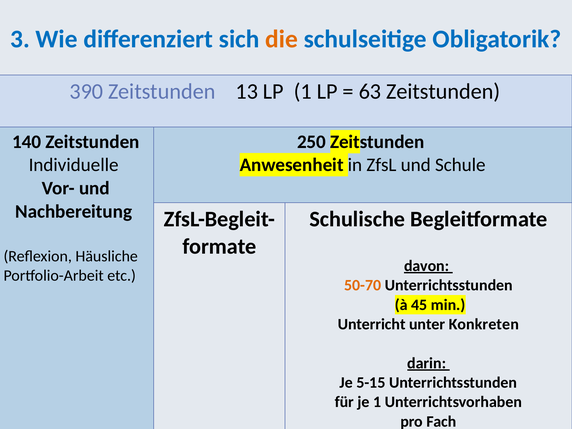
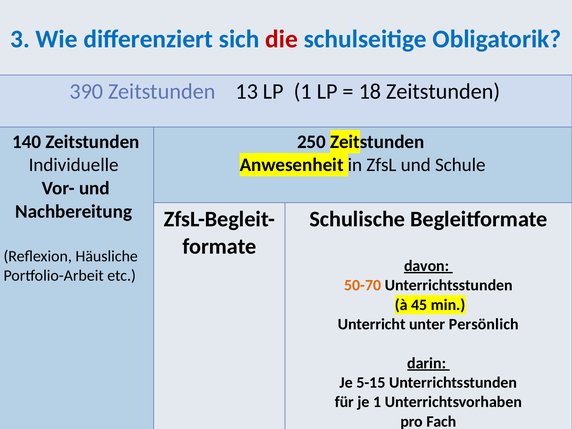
die colour: orange -> red (282, 39)
63: 63 -> 18 (370, 92)
Konkreten: Konkreten -> Persönlich (484, 324)
